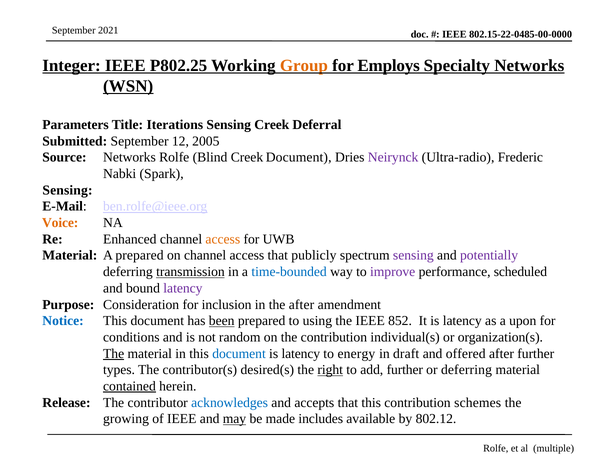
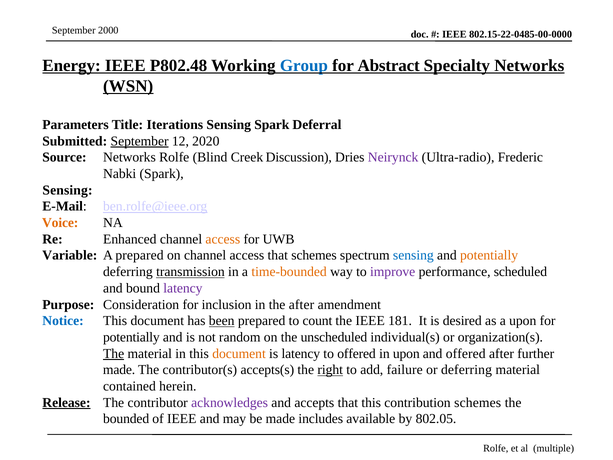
2021: 2021 -> 2000 (108, 30)
Integer: Integer -> Energy (72, 66)
P802.25: P802.25 -> P802.48 (179, 66)
Group colour: orange -> blue (304, 66)
Employs: Employs -> Abstract (389, 66)
Sensing Creek: Creek -> Spark (272, 125)
September underline: none -> present (140, 141)
2005: 2005 -> 2020 (206, 141)
Creek Document: Document -> Discussion (299, 157)
Material: Material -> Variable (70, 255)
that publicly: publicly -> schemes (314, 255)
sensing colour: purple -> blue (413, 255)
potentially colour: purple -> orange (489, 255)
time-bounded colour: blue -> orange (289, 272)
using: using -> count (317, 321)
852: 852 -> 181 (400, 321)
It is latency: latency -> desired (462, 321)
conditions: conditions -> potentially (131, 337)
the contribution: contribution -> unscheduled (334, 337)
document colour: blue -> orange (239, 353)
to energy: energy -> offered (357, 353)
in draft: draft -> upon (406, 353)
types: types -> made (119, 370)
desired(s: desired(s -> accepts(s (267, 370)
add further: further -> failure (405, 370)
contained underline: present -> none (129, 386)
Release underline: none -> present (66, 402)
acknowledges colour: blue -> purple (230, 402)
growing: growing -> bounded (126, 419)
may underline: present -> none (234, 419)
802.12: 802.12 -> 802.05 (436, 419)
